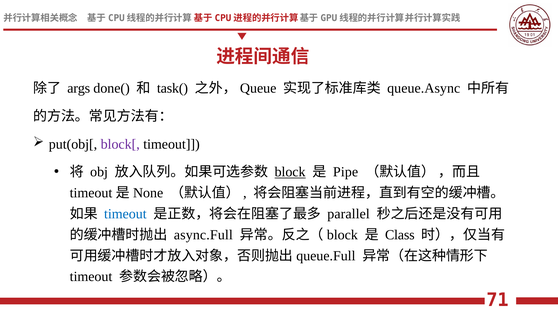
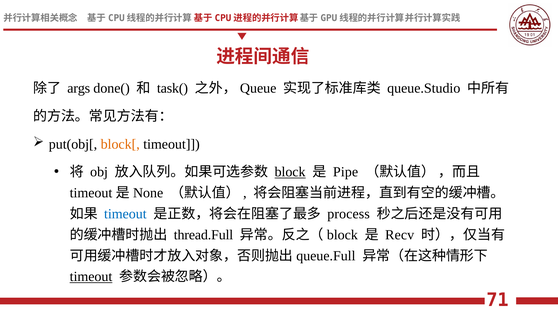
queue.Async: queue.Async -> queue.Studio (424, 88)
block[ colour: purple -> orange (120, 144)
parallel: parallel -> process (349, 214)
async.Full: async.Full -> thread.Full (203, 235)
Class: Class -> Recv (400, 235)
timeout underline: none -> present (91, 277)
